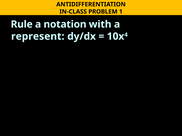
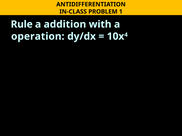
notation: notation -> addition (65, 24)
represent: represent -> operation (38, 36)
